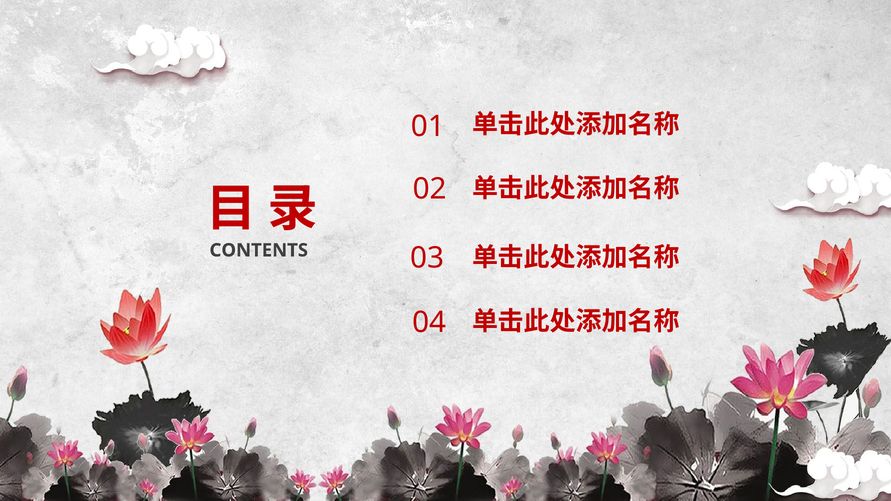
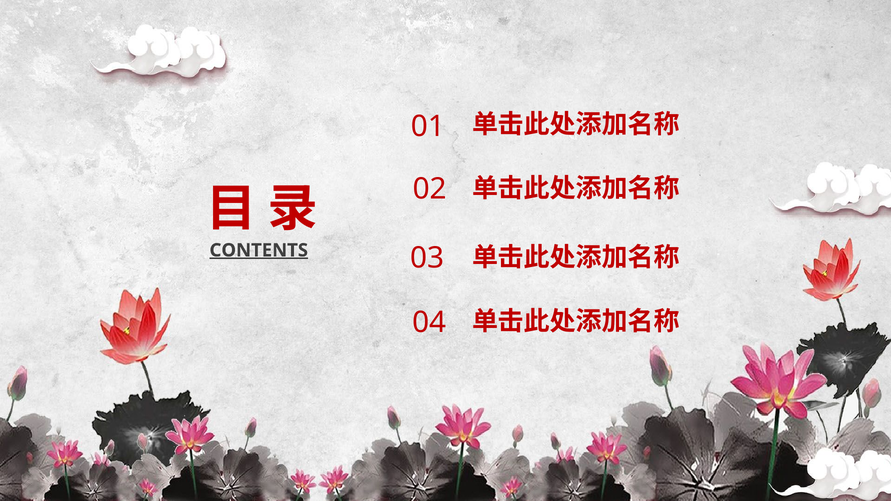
CONTENTS underline: none -> present (259, 250)
